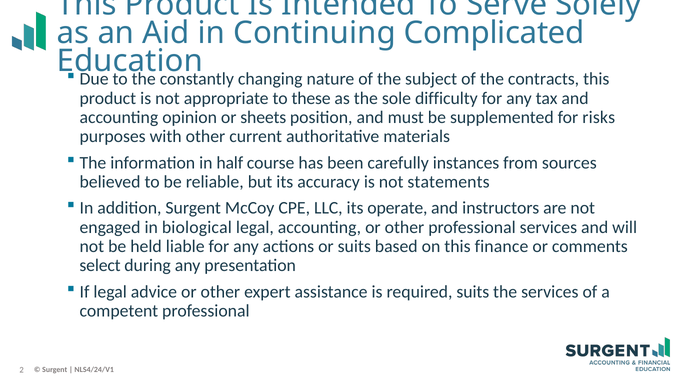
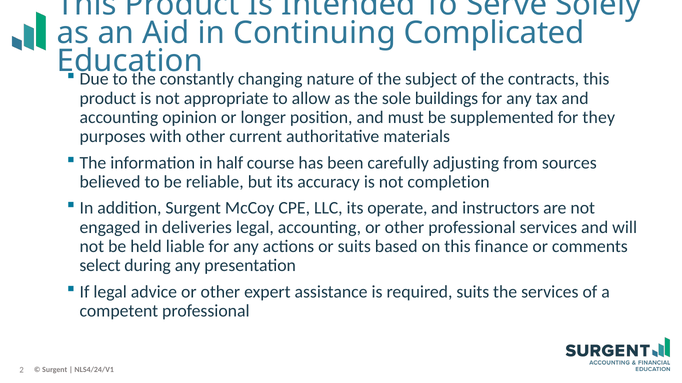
these: these -> allow (311, 98)
difficulty: difficulty -> buildings (446, 98)
sheets: sheets -> longer (263, 118)
risks: risks -> they (599, 118)
instances: instances -> adjusting (466, 163)
statements: statements -> completion (449, 182)
biological: biological -> deliveries (197, 228)
